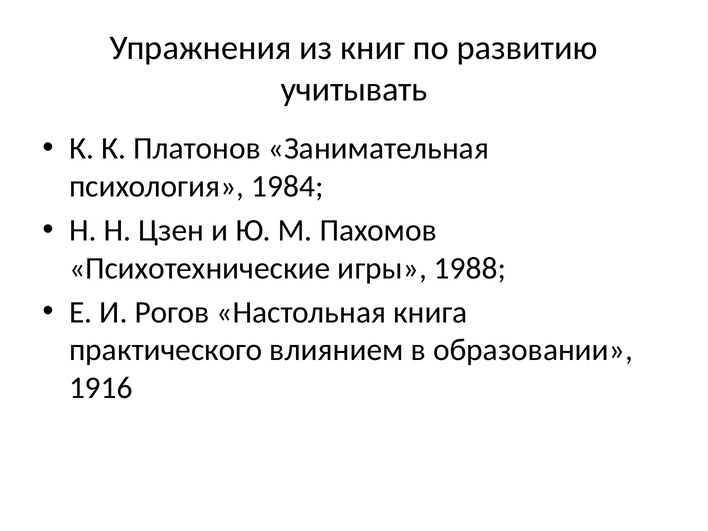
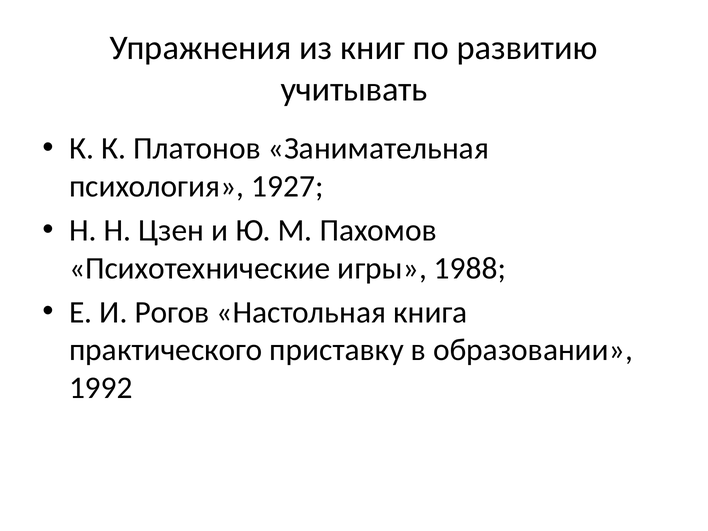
1984: 1984 -> 1927 (287, 186)
влиянием: влиянием -> приставку (337, 350)
1916: 1916 -> 1992 (101, 388)
